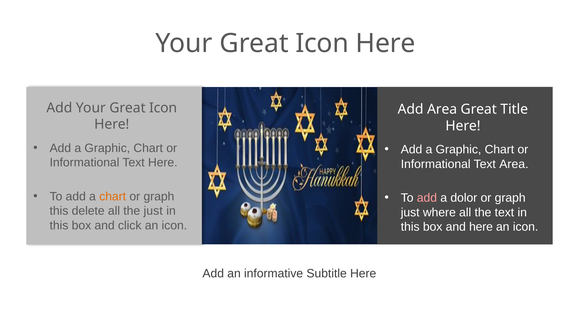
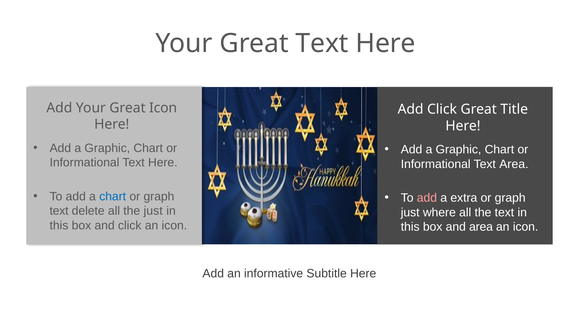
Icon: Icon -> Text (322, 44)
Add Area: Area -> Click (442, 109)
chart colour: orange -> blue (113, 196)
dolor: dolor -> extra (464, 198)
this: this -> text (59, 211)
and here: here -> area (481, 227)
